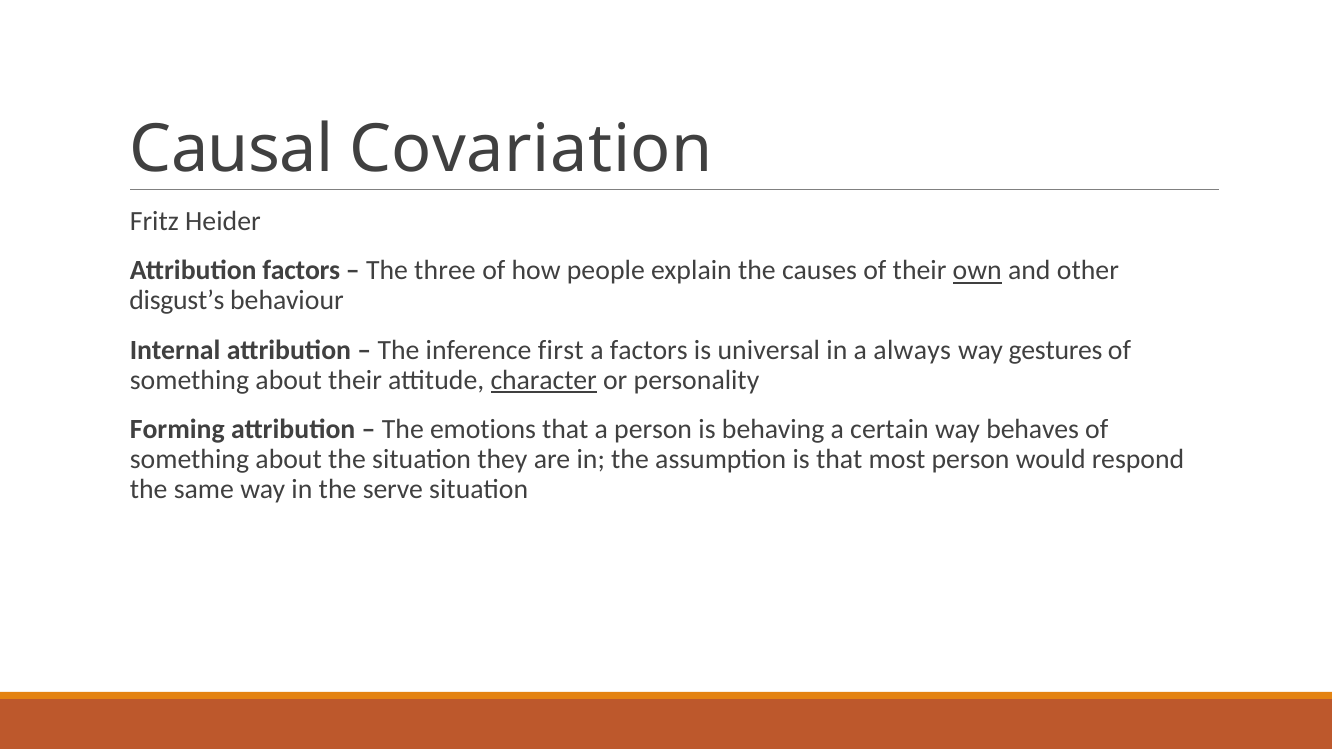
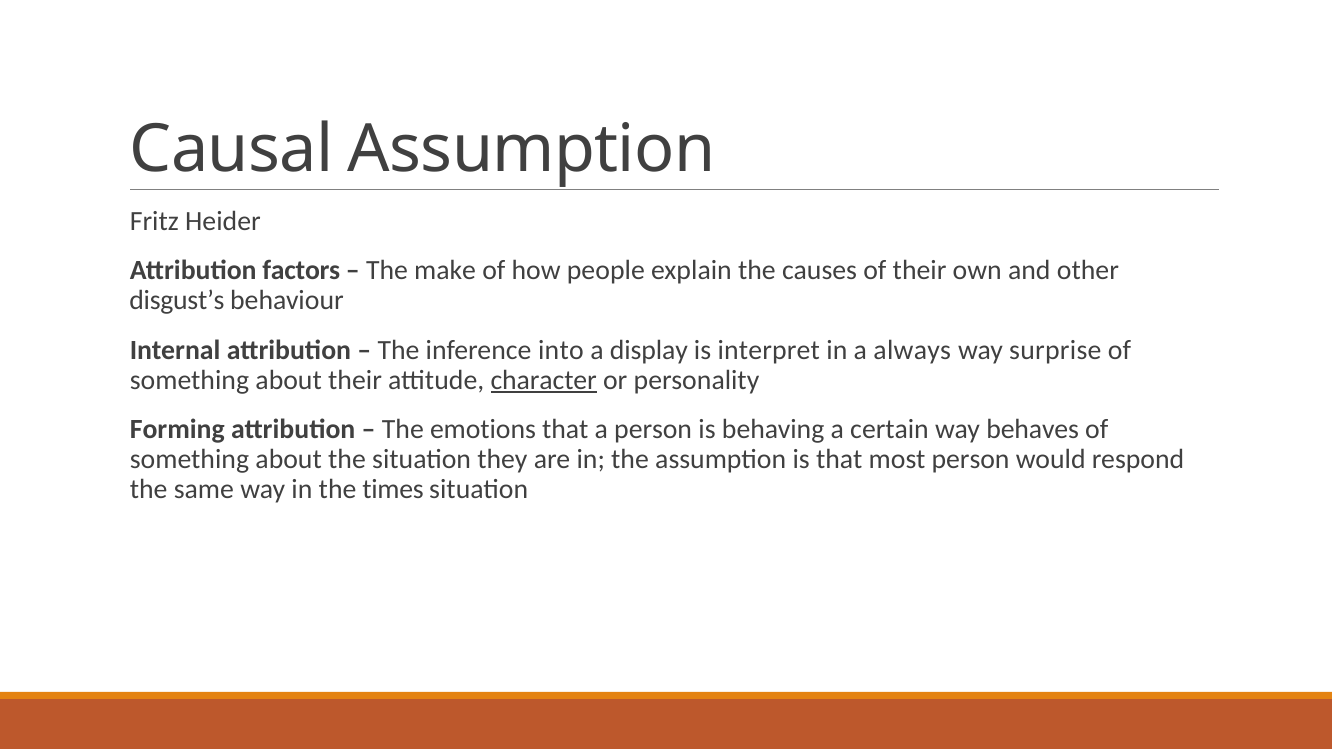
Causal Covariation: Covariation -> Assumption (532, 149)
three: three -> make (445, 271)
own underline: present -> none (977, 271)
first: first -> into (561, 350)
a factors: factors -> display (649, 350)
universal: universal -> interpret (769, 350)
gestures: gestures -> surprise (1055, 350)
serve: serve -> times (393, 490)
